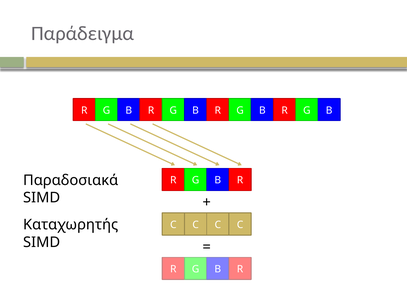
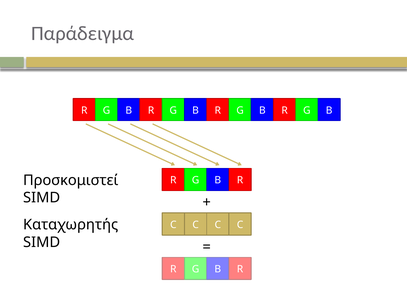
Παραδοσιακά: Παραδοσιακά -> Προσκομιστεί (71, 180)
